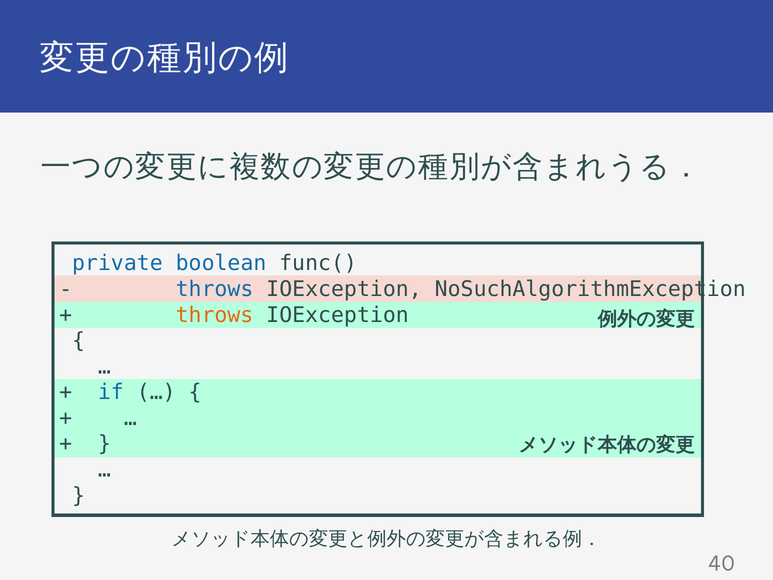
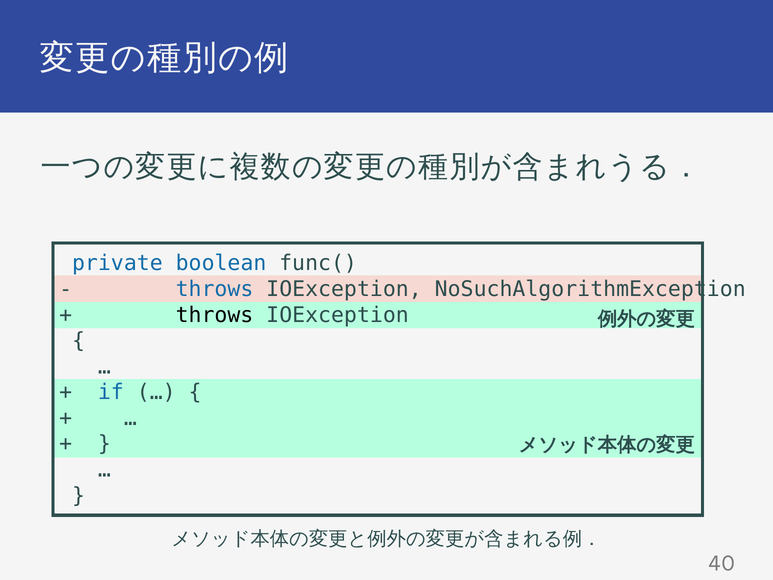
throws colour: orange -> black (214, 315)
